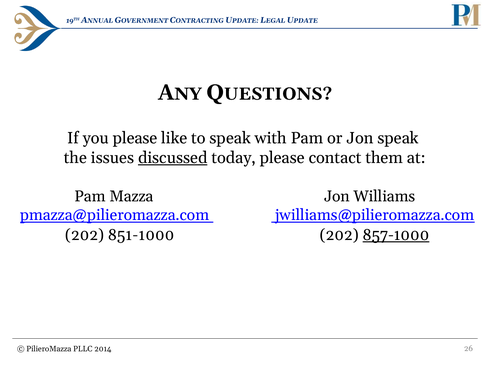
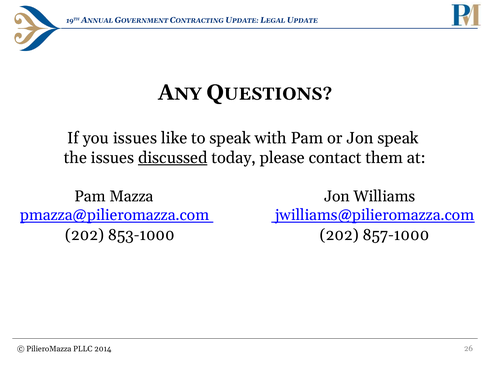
you please: please -> issues (135, 138)
851-1000: 851-1000 -> 853-1000 (141, 235)
857-1000 underline: present -> none (396, 235)
